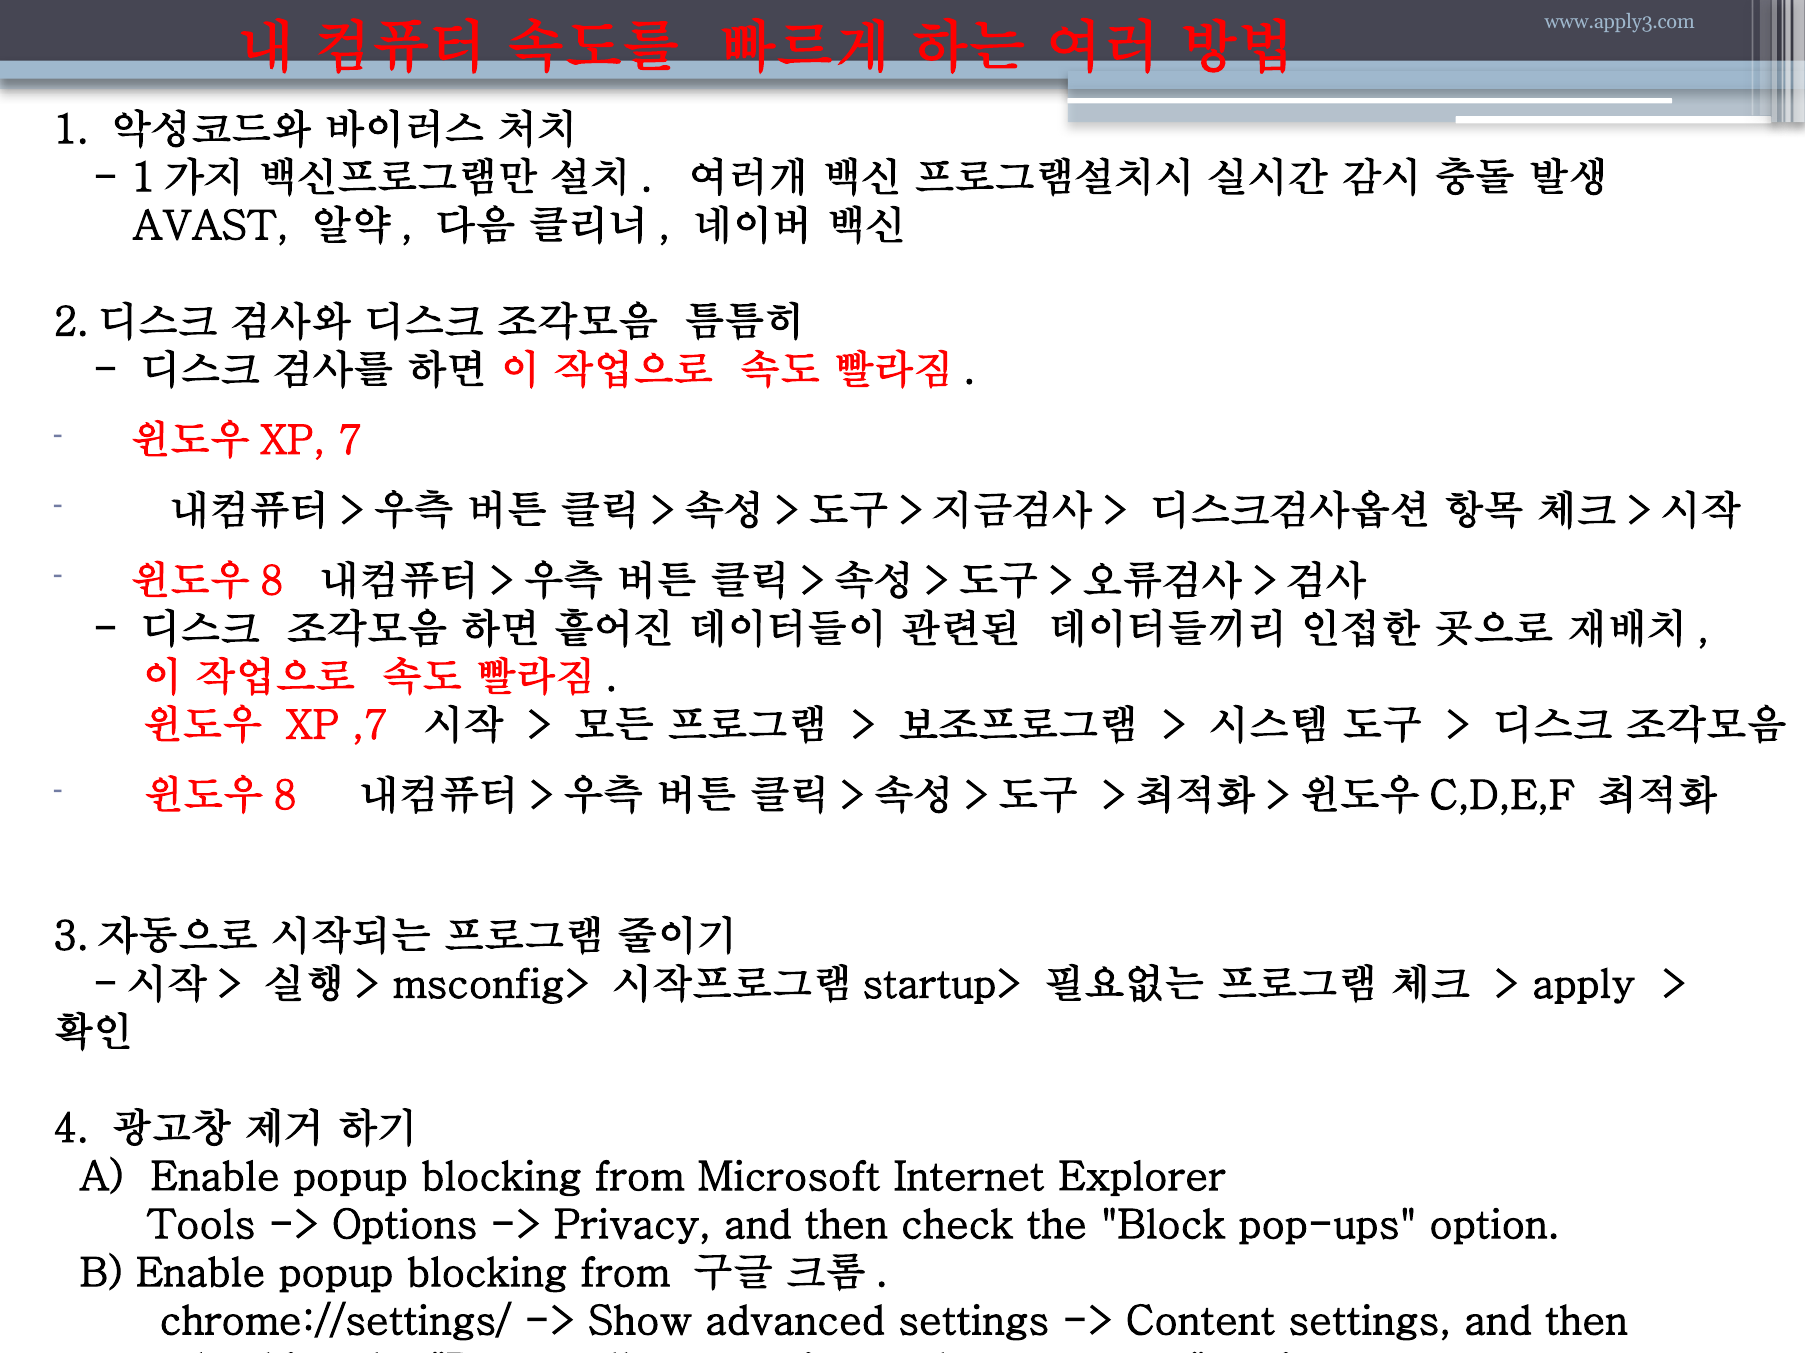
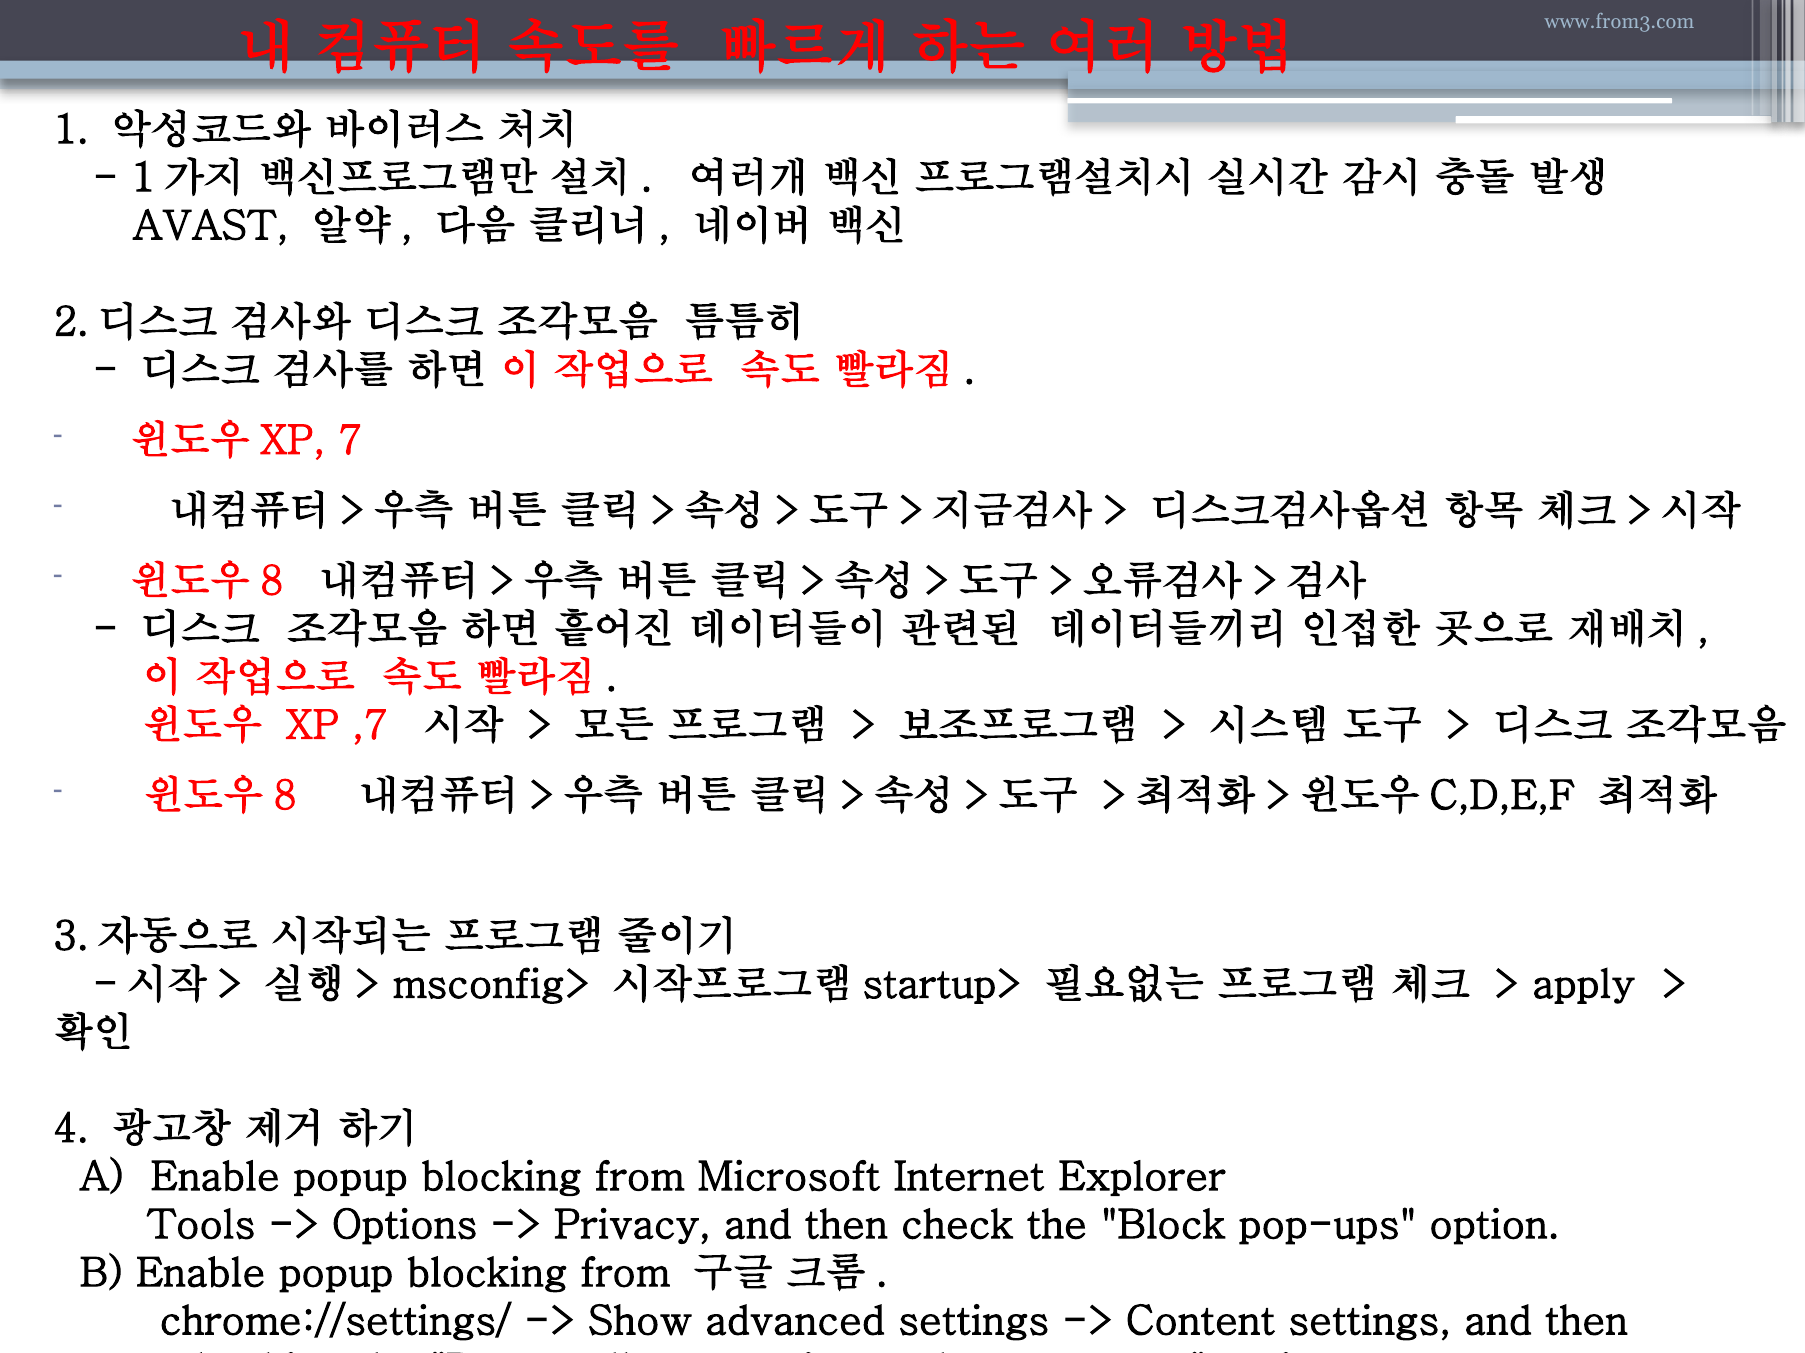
www.apply3.com: www.apply3.com -> www.from3.com (1620, 22)
